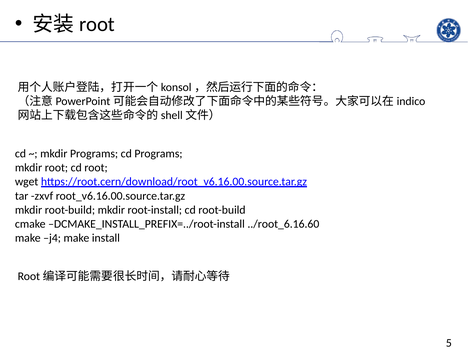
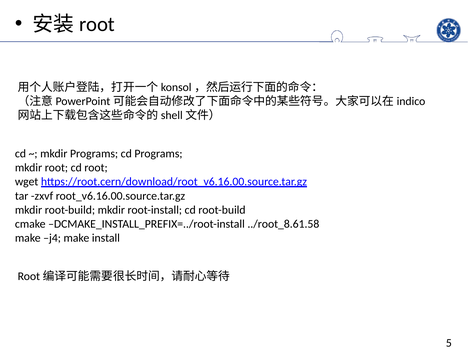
../root_6.16.60: ../root_6.16.60 -> ../root_8.61.58 (283, 224)
